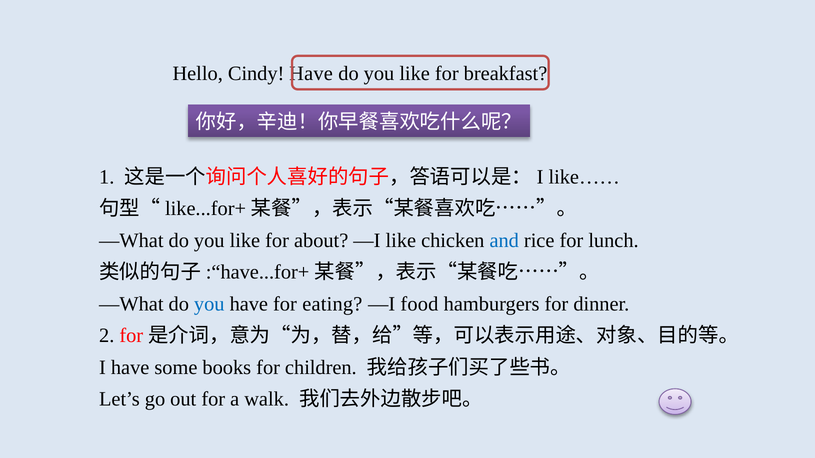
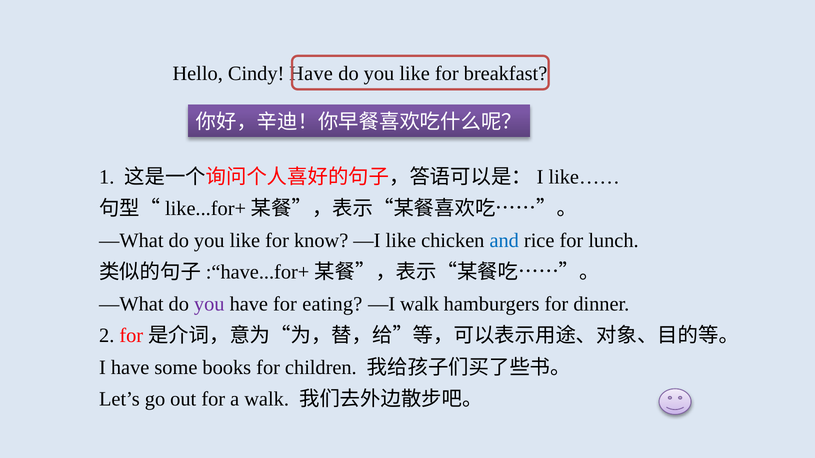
about: about -> know (321, 241)
you colour: blue -> purple (209, 304)
—I food: food -> walk (420, 304)
